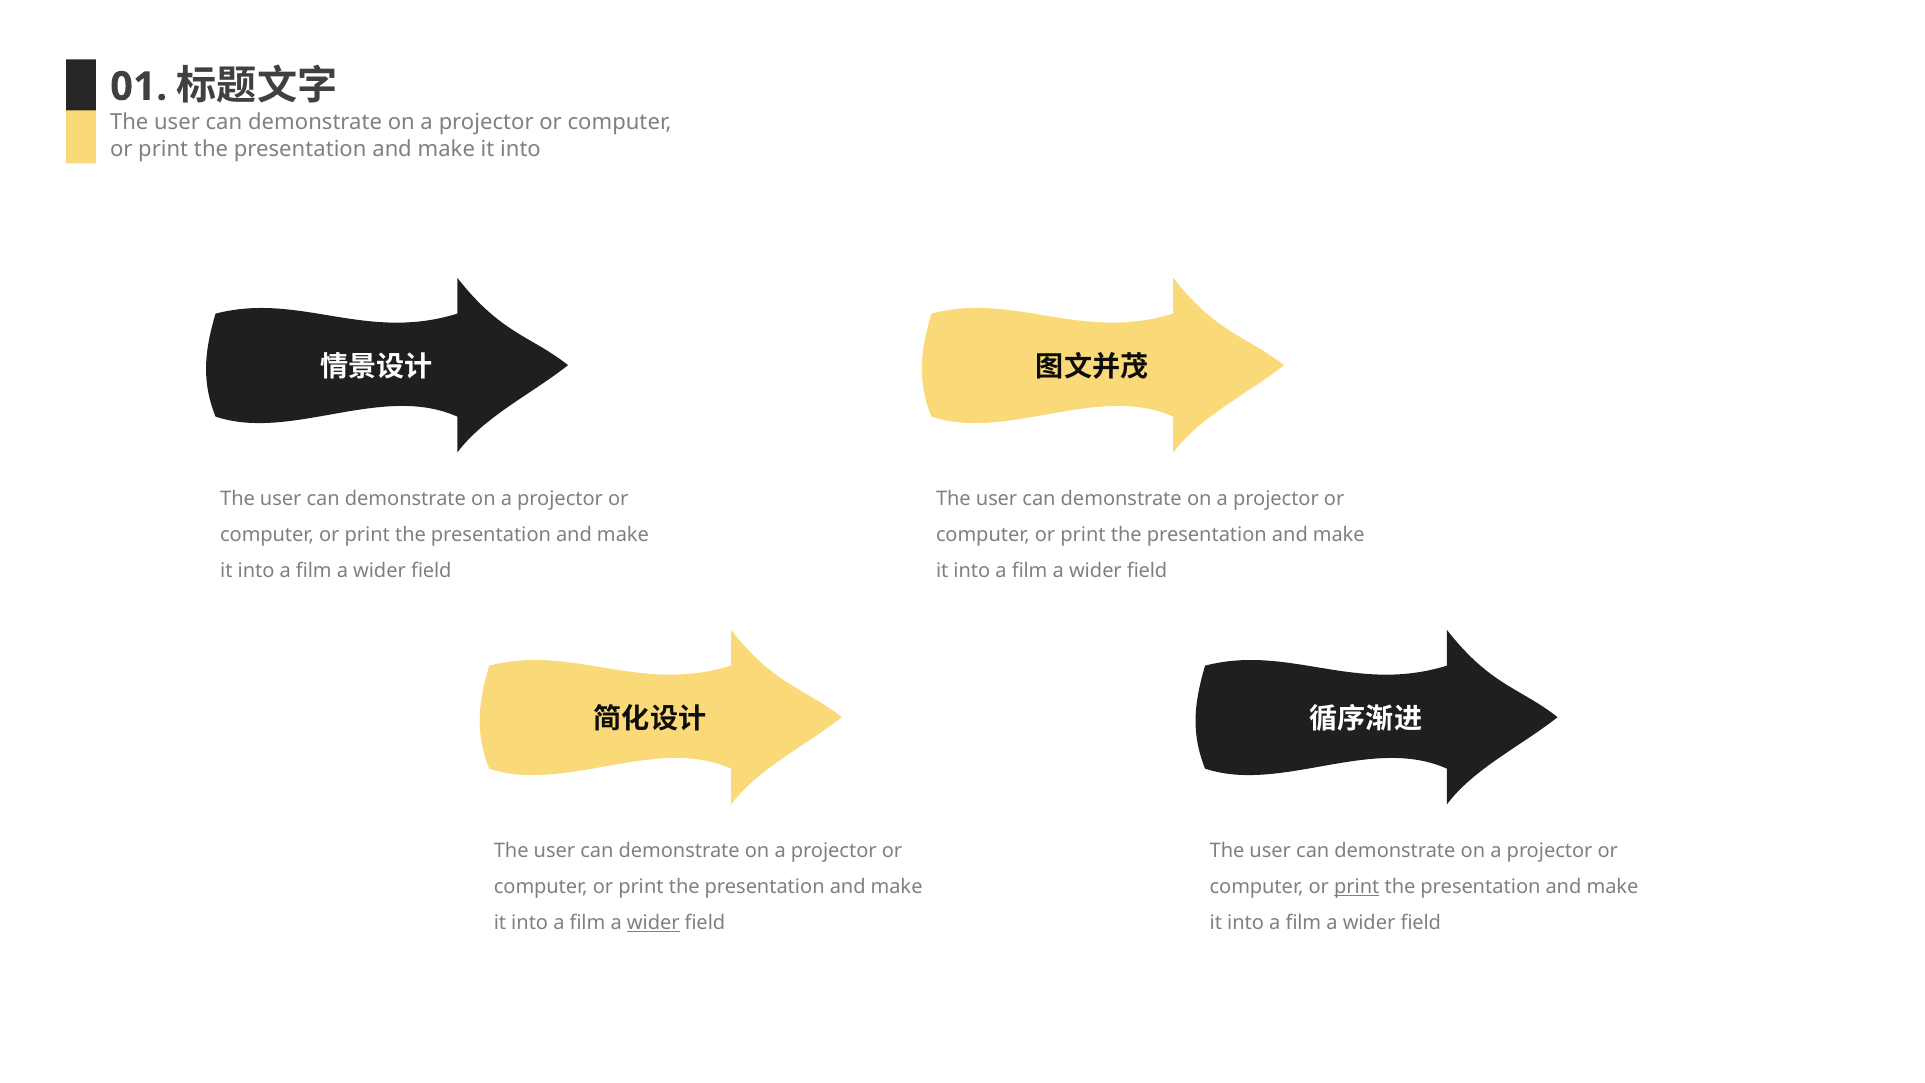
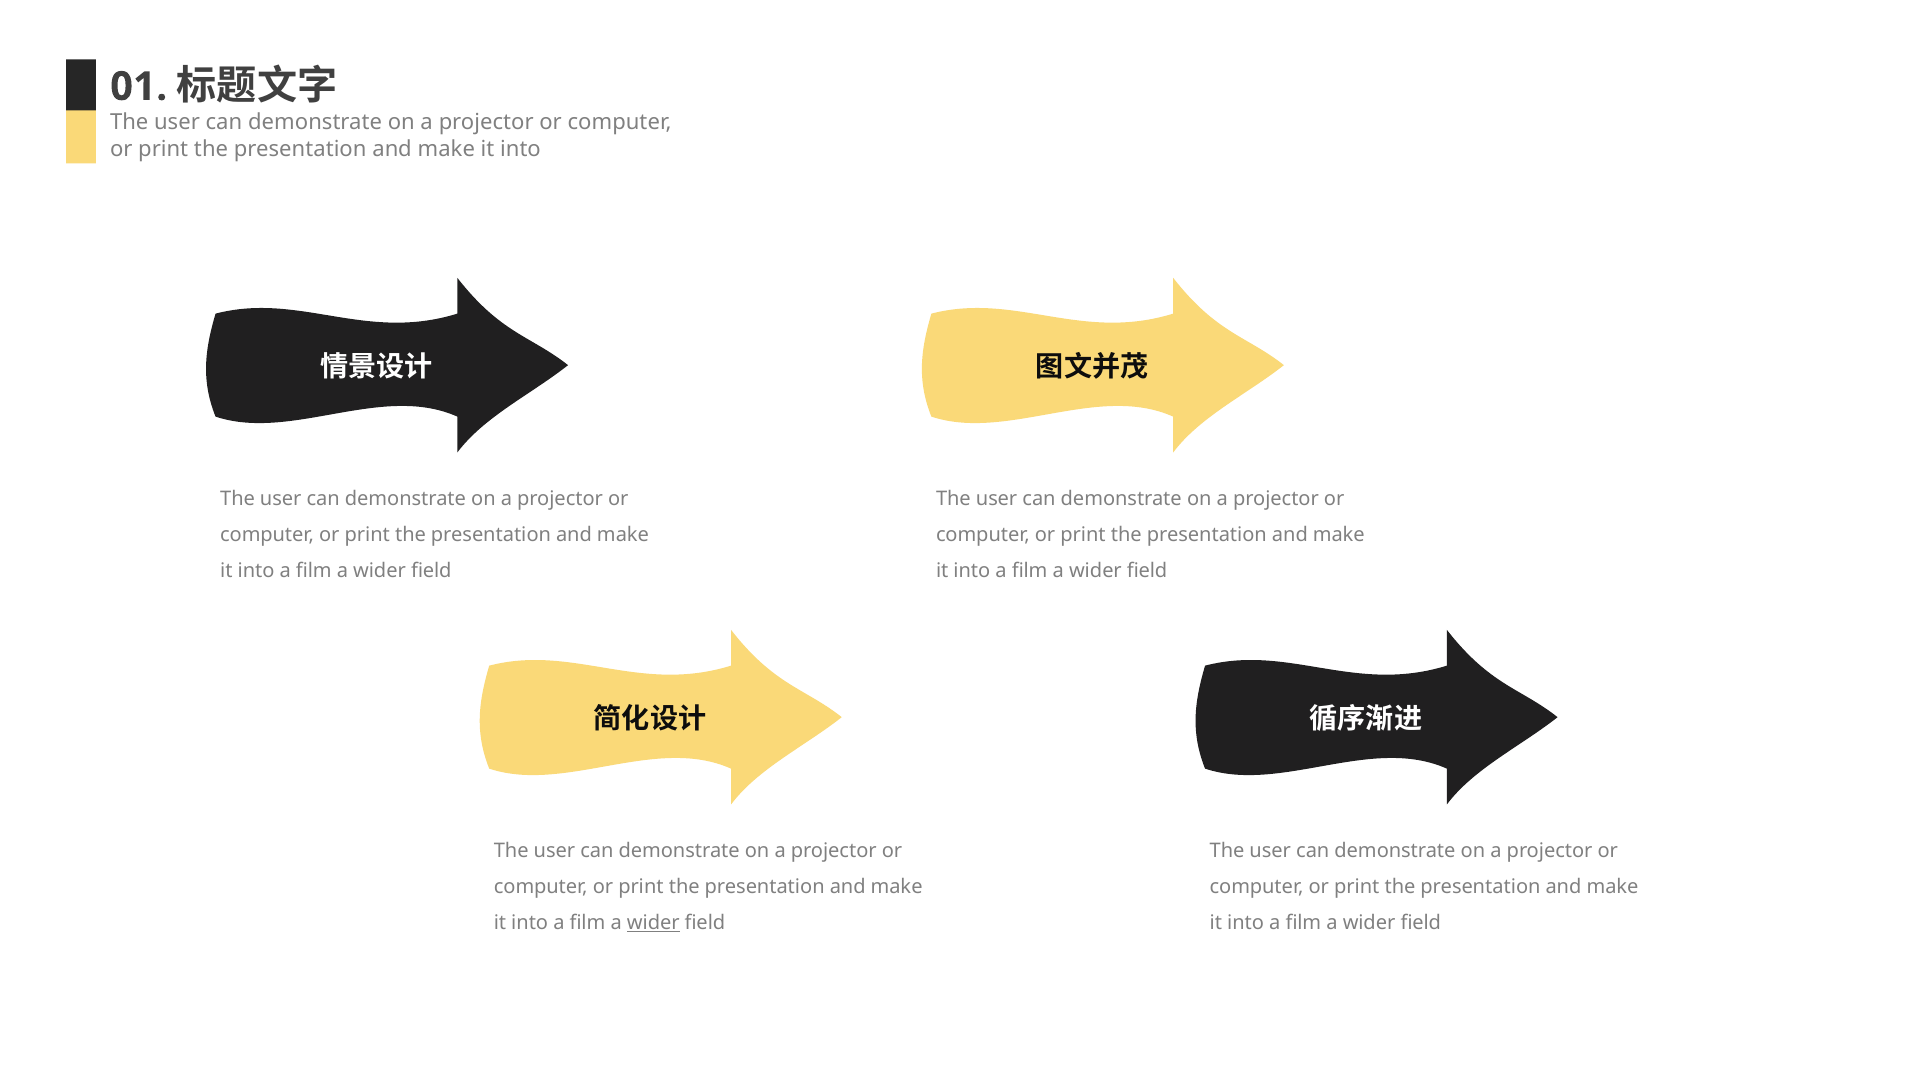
print underline: present -> none (1357, 887)
